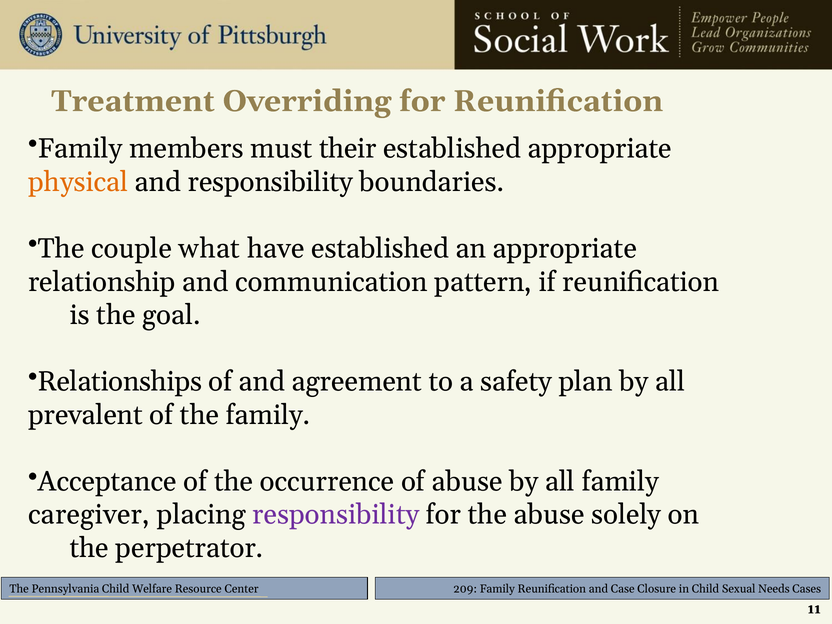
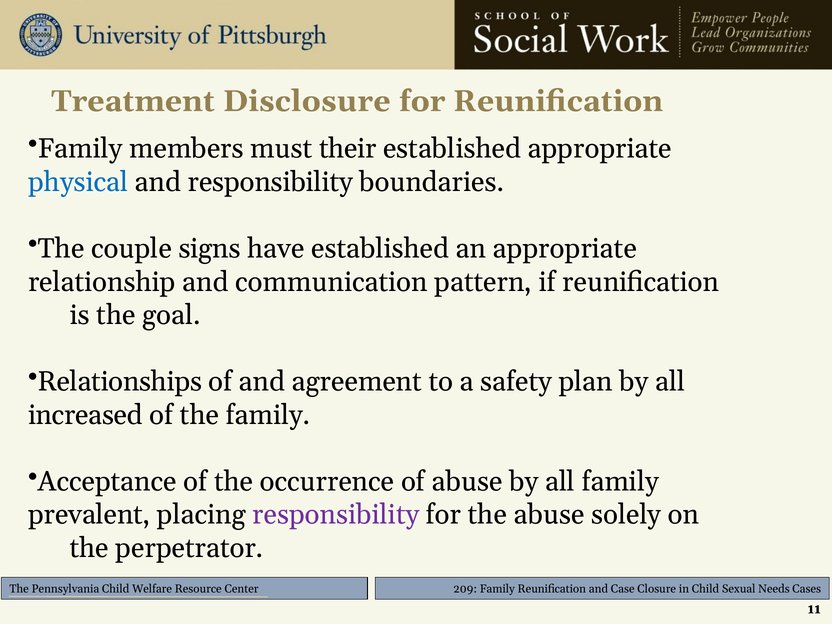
Overriding: Overriding -> Disclosure (307, 101)
physical colour: orange -> blue (78, 182)
what: what -> signs (210, 249)
prevalent: prevalent -> increased (85, 415)
caregiver: caregiver -> prevalent (89, 515)
